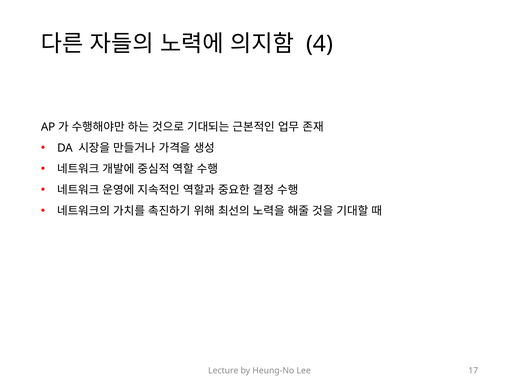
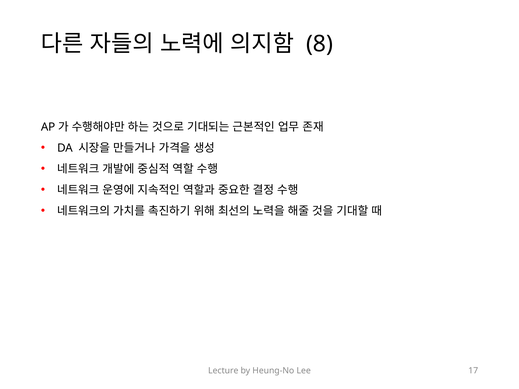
4: 4 -> 8 (320, 44)
